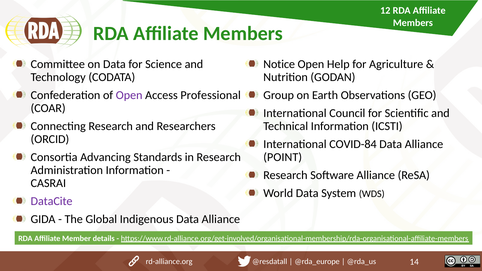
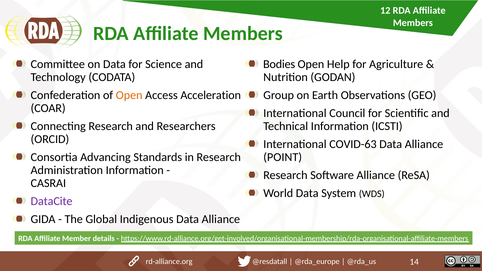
Notice: Notice -> Bodies (279, 64)
Open colour: purple -> orange (129, 95)
Professional: Professional -> Acceleration (211, 95)
COVID-84: COVID-84 -> COVID-63 (353, 144)
